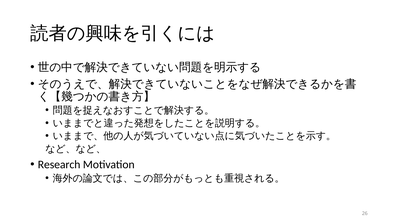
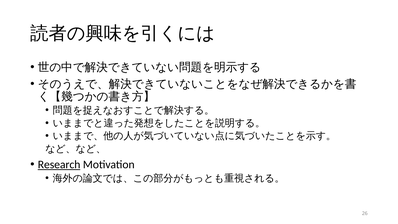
Research underline: none -> present (59, 164)
